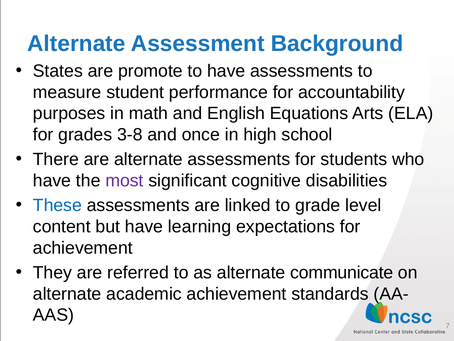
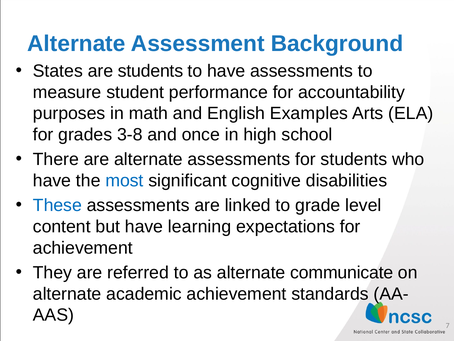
are promote: promote -> students (150, 71)
Equations: Equations -> Examples (309, 113)
most colour: purple -> blue (124, 180)
